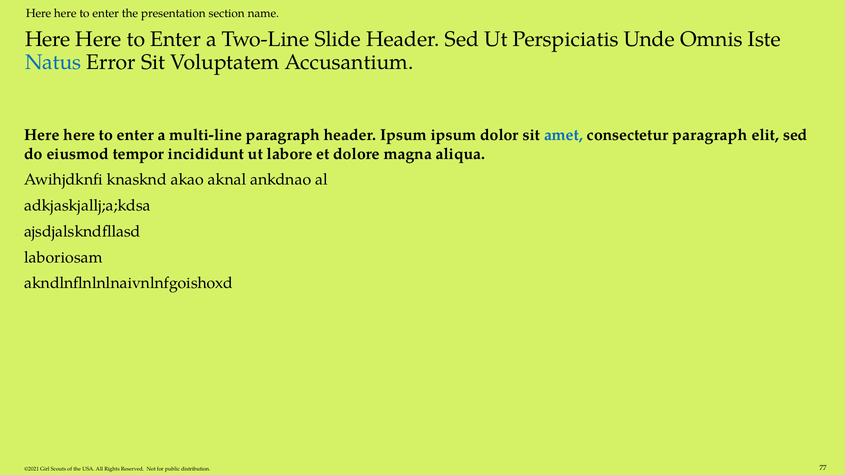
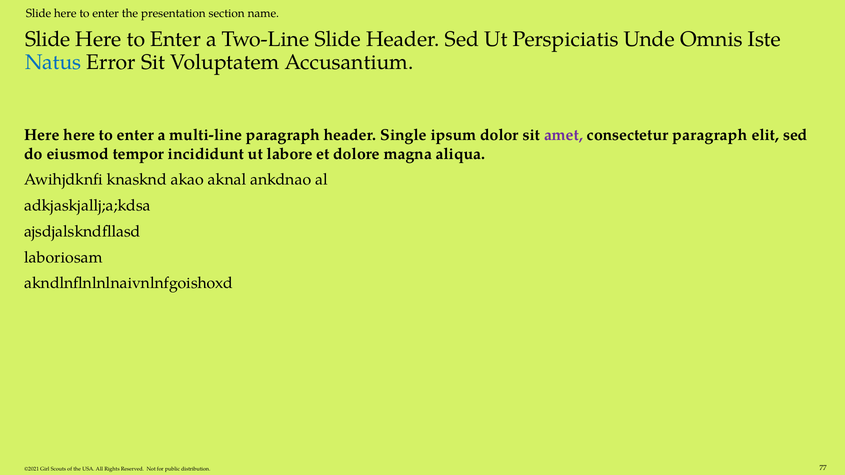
Here: Here -> Slide (39, 13)
Here: Here -> Slide (48, 39)
header Ipsum: Ipsum -> Single (404, 135)
amet colour: blue -> purple (564, 135)
